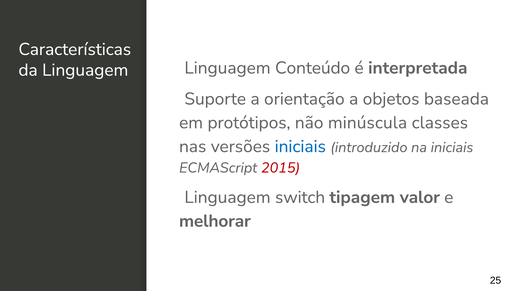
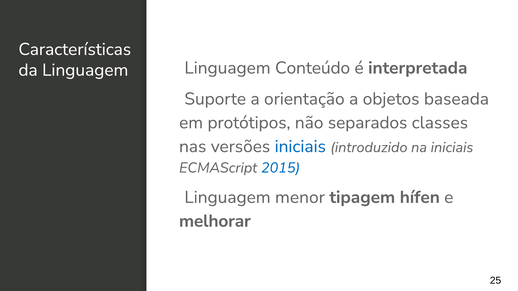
minúscula: minúscula -> separados (368, 123)
2015 colour: red -> blue (281, 168)
switch: switch -> menor (300, 197)
valor: valor -> hífen (420, 197)
